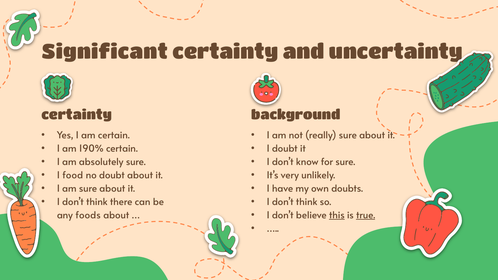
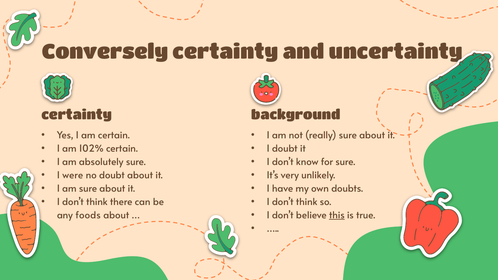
Significant: Significant -> Conversely (105, 52)
190%: 190% -> 102% (91, 149)
food: food -> were (73, 175)
true underline: present -> none (366, 215)
